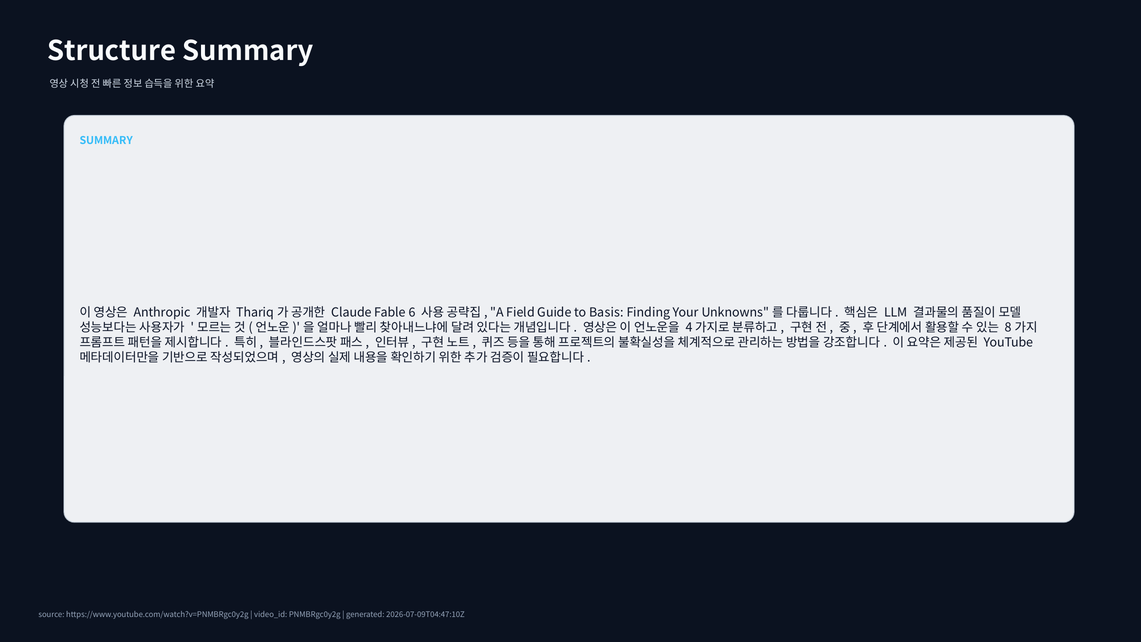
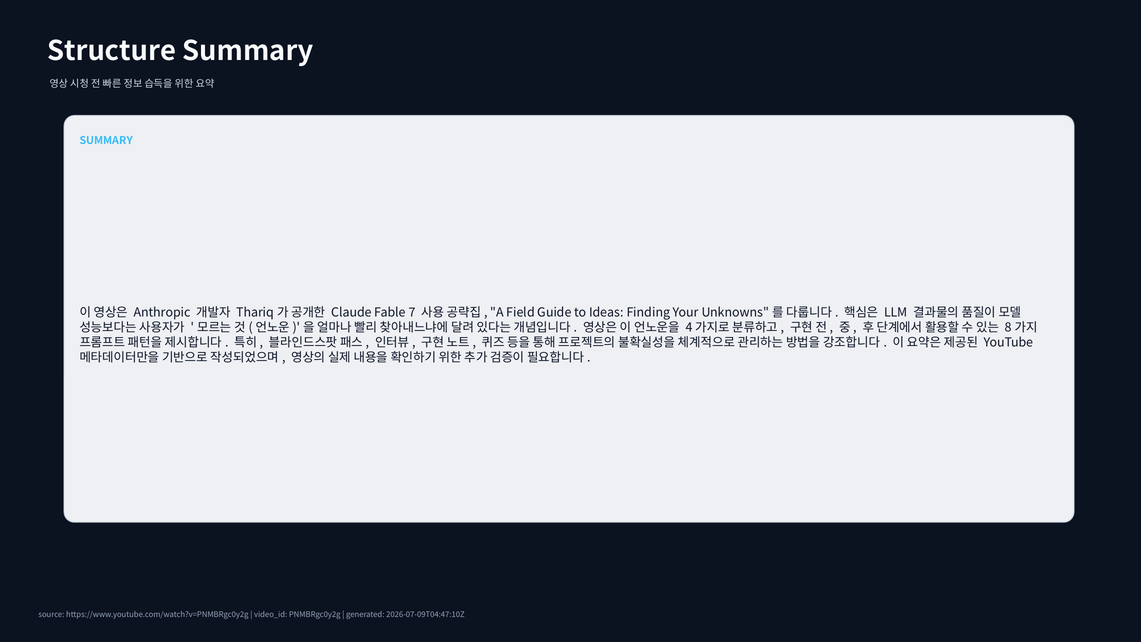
6: 6 -> 7 (412, 313)
Basis: Basis -> Ideas (606, 313)
